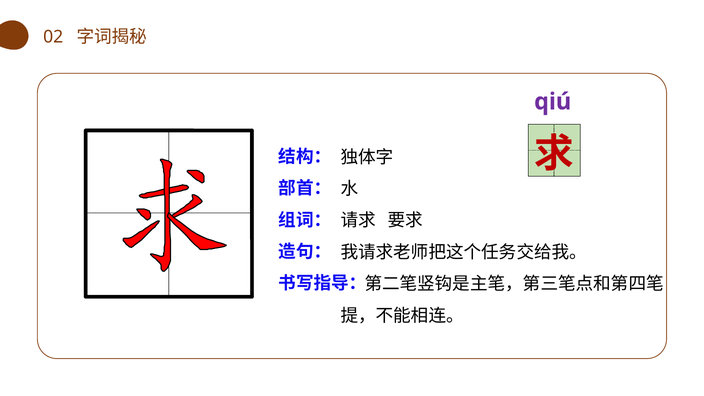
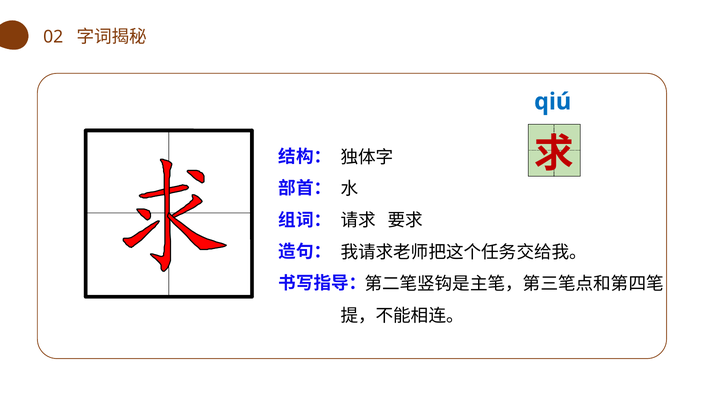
qiú colour: purple -> blue (553, 102)
